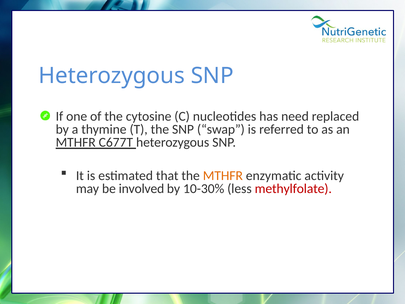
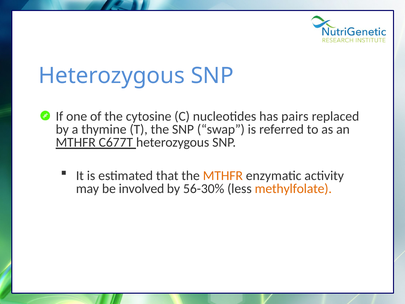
need: need -> pairs (295, 116)
10-30%: 10-30% -> 56-30% (204, 189)
methylfolate colour: red -> orange (293, 189)
